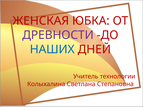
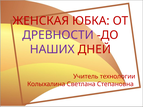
НАШИХ colour: blue -> purple (52, 49)
